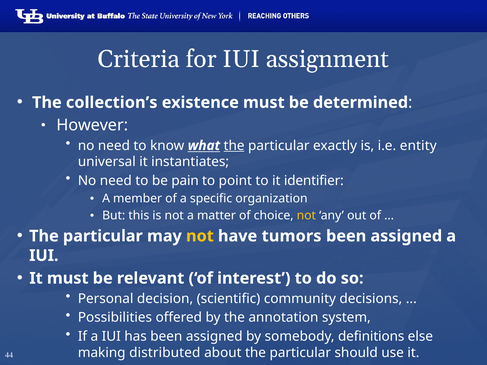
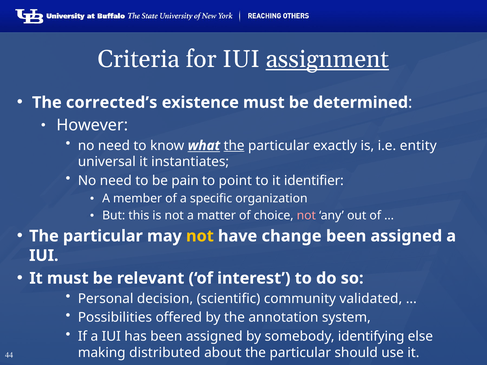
assignment underline: none -> present (327, 59)
collection’s: collection’s -> corrected’s (112, 103)
not colour: yellow -> pink (306, 216)
tumors: tumors -> change (292, 236)
decisions: decisions -> validated (371, 299)
definitions: definitions -> identifying (371, 337)
